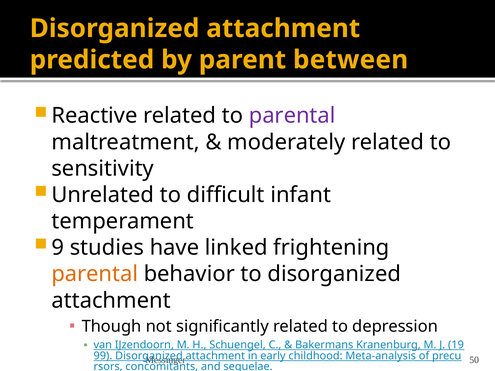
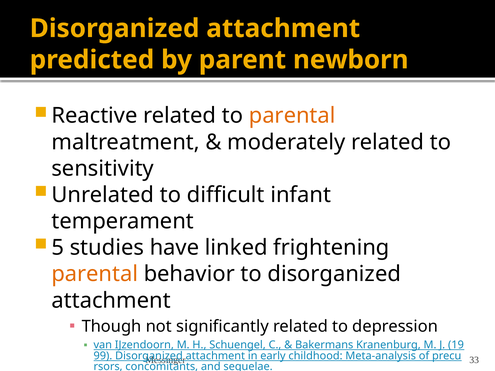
between: between -> newborn (351, 60)
parental colour: purple -> orange (292, 116)
9: 9 -> 5 (58, 248)
50: 50 -> 33 (474, 360)
